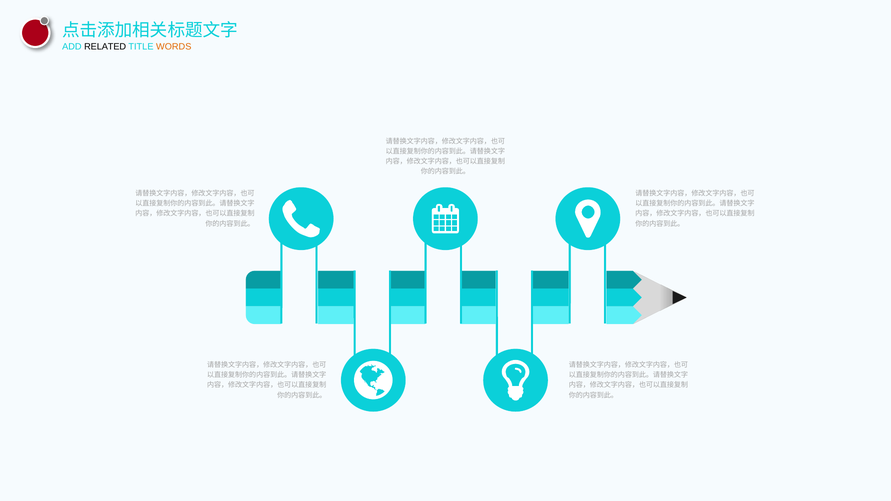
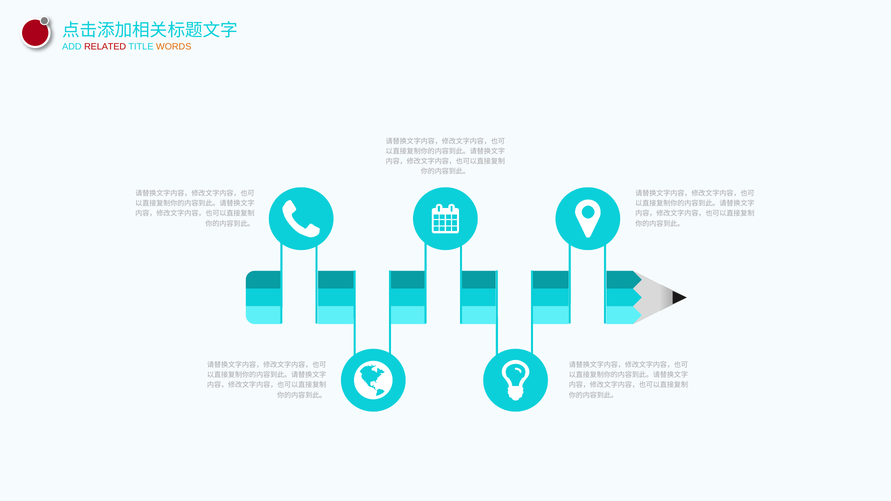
RELATED colour: black -> red (105, 47)
